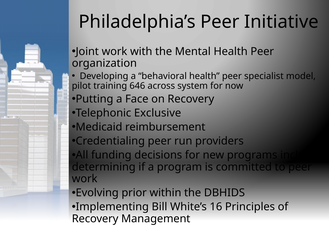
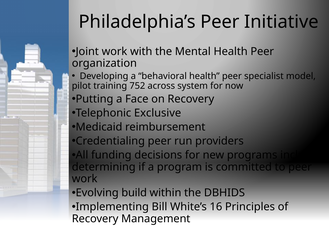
646: 646 -> 752 (137, 86)
prior: prior -> build (134, 193)
